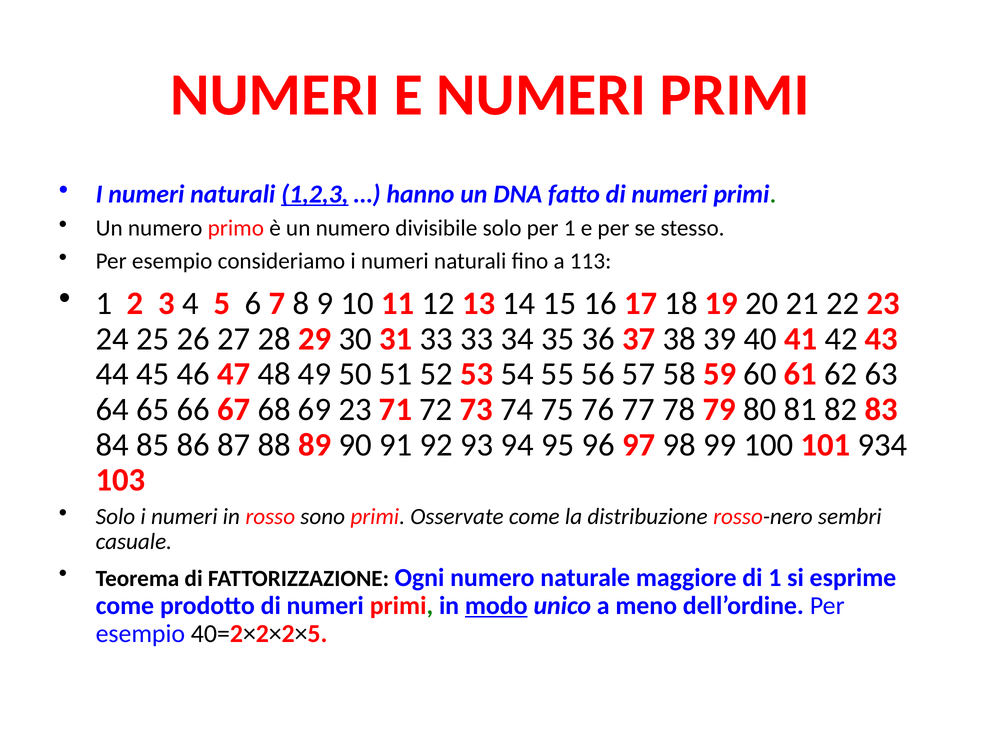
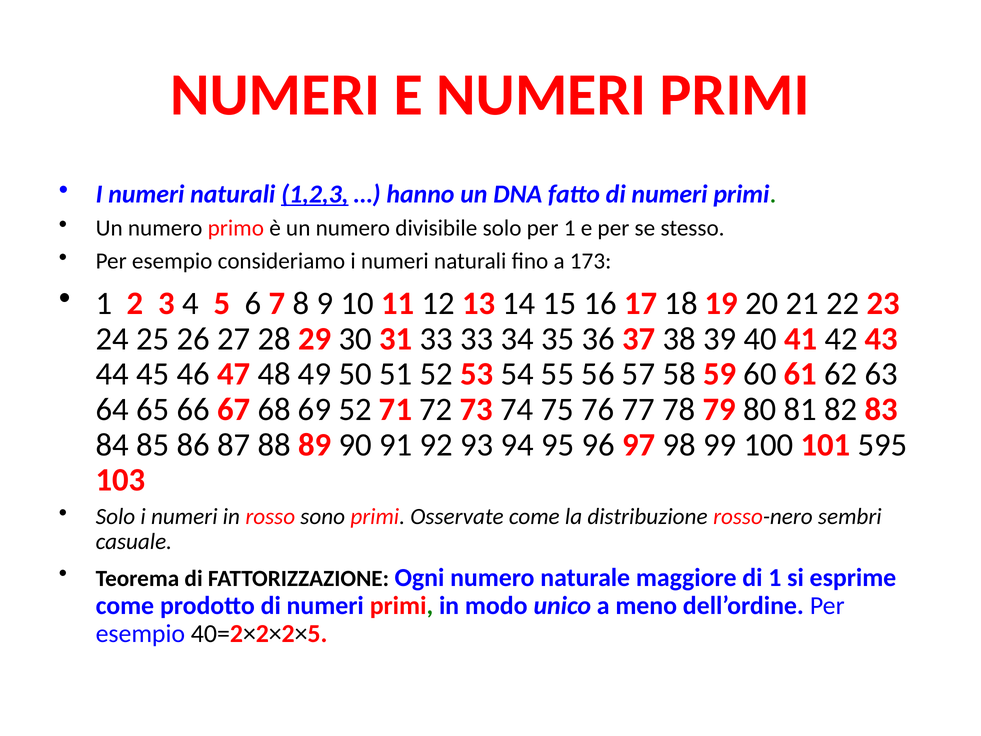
113: 113 -> 173 (591, 261)
69 23: 23 -> 52 (355, 409)
934: 934 -> 595 (883, 445)
modo underline: present -> none (496, 605)
